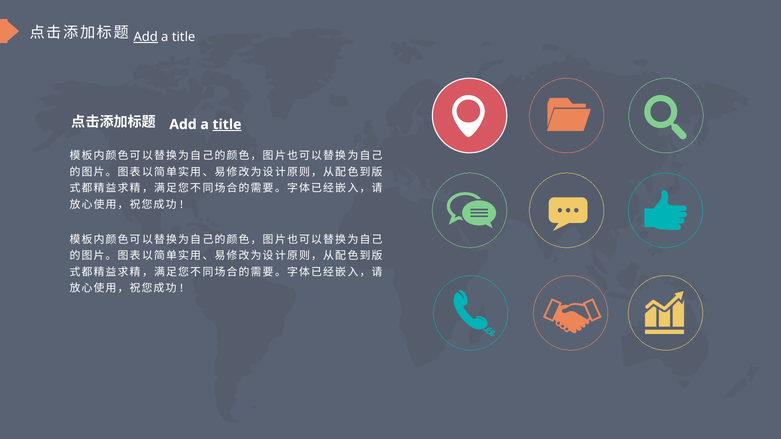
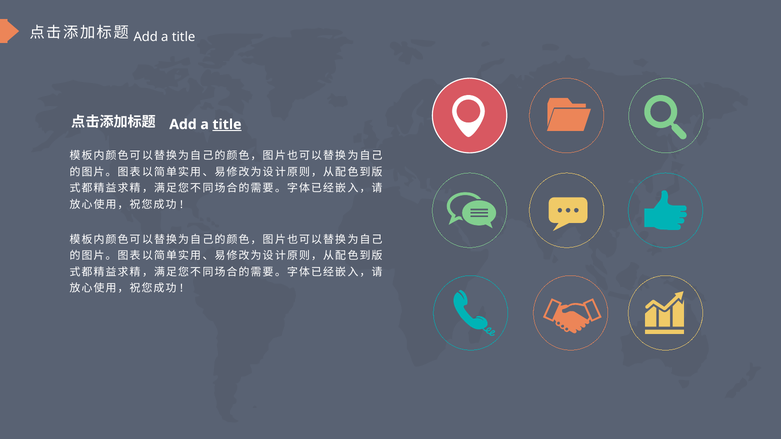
Add underline: present -> none (146, 37)
